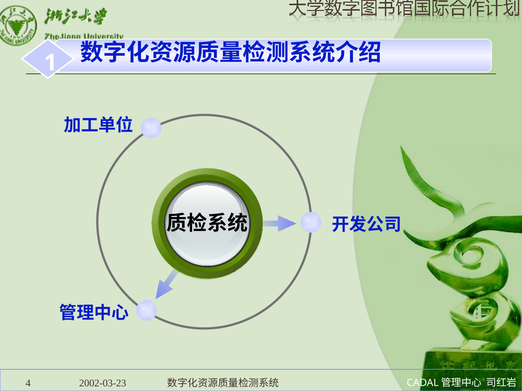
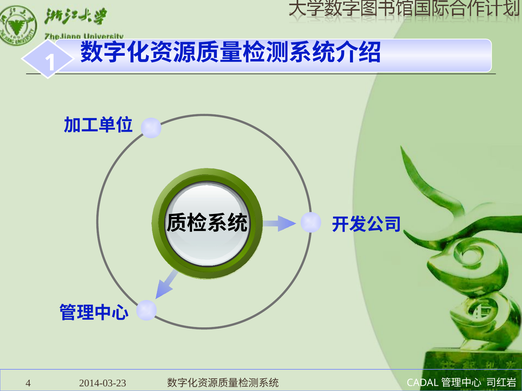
2002-03-23: 2002-03-23 -> 2014-03-23 (103, 384)
